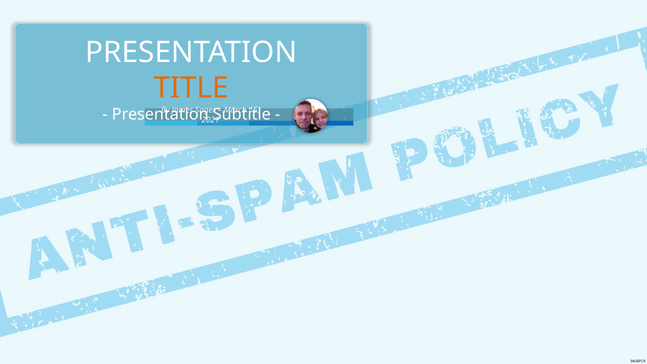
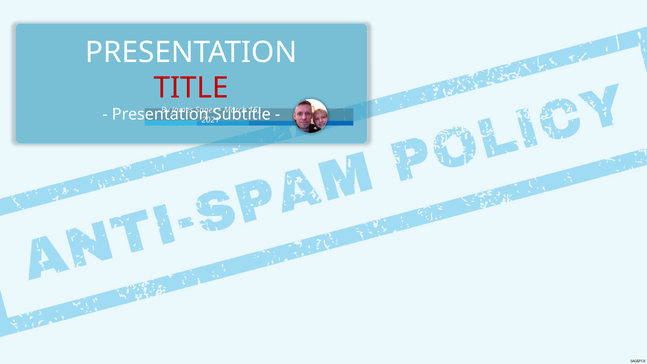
TITLE colour: orange -> red (191, 88)
